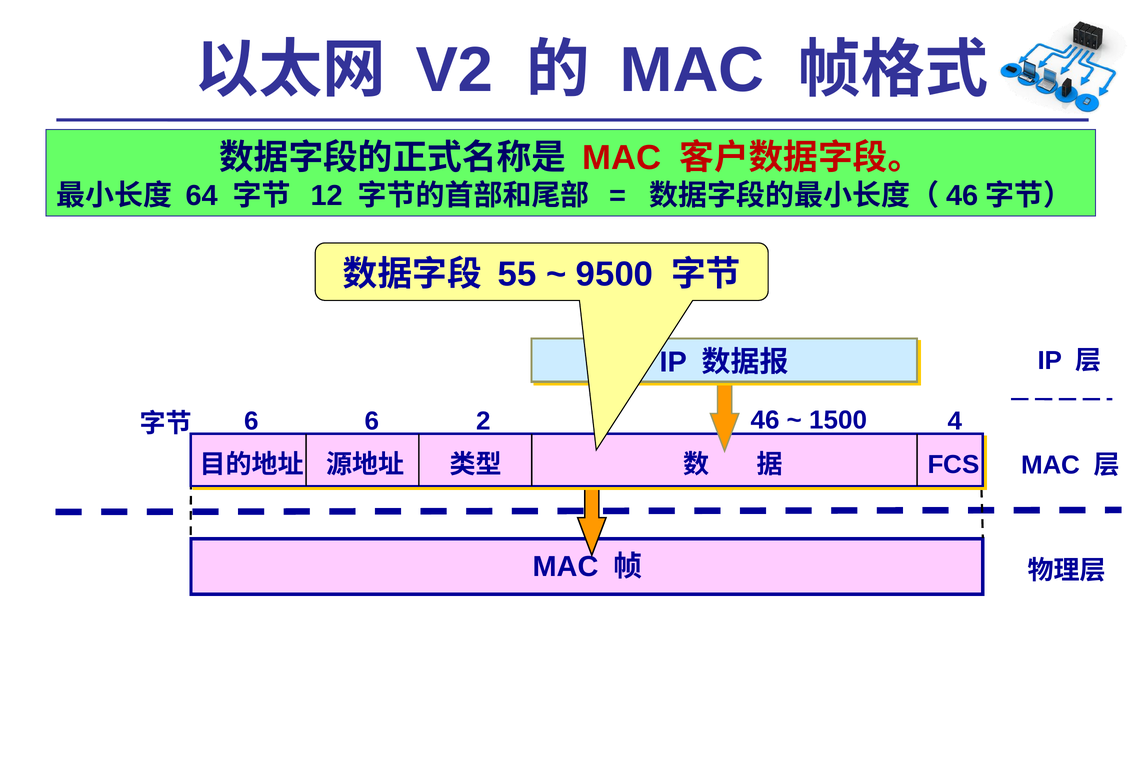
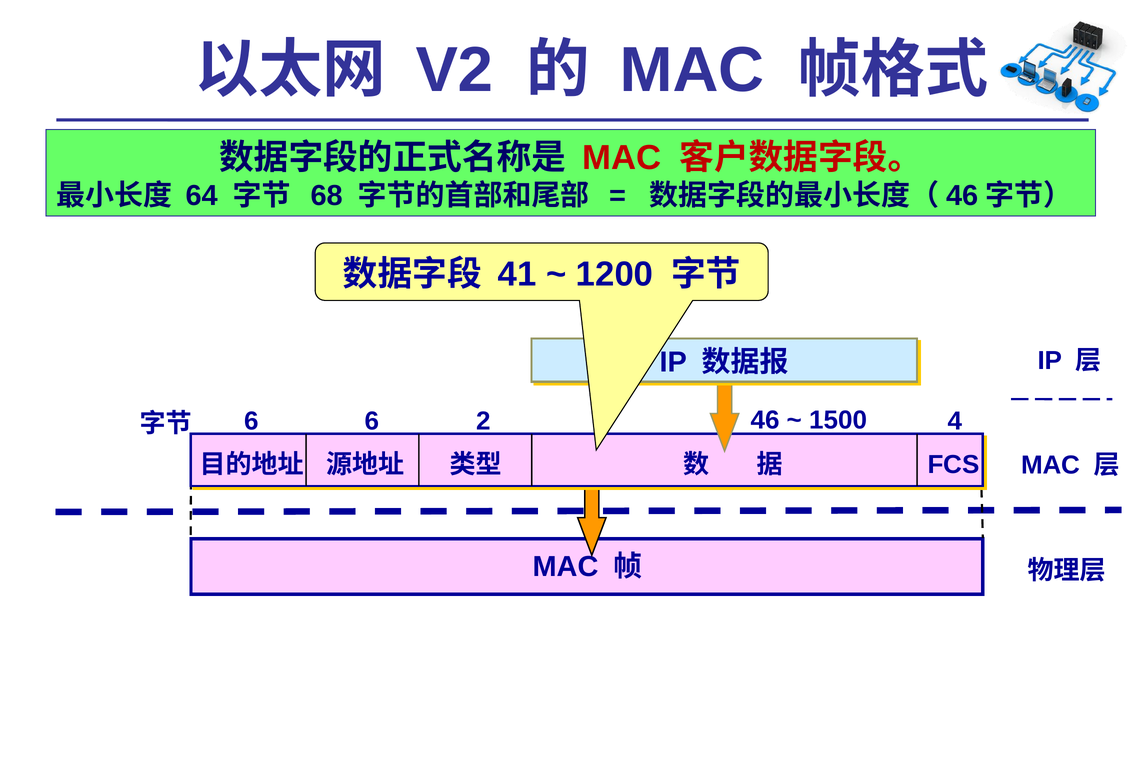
12: 12 -> 68 (327, 196)
55: 55 -> 41 (517, 274)
9500: 9500 -> 1200 (615, 274)
